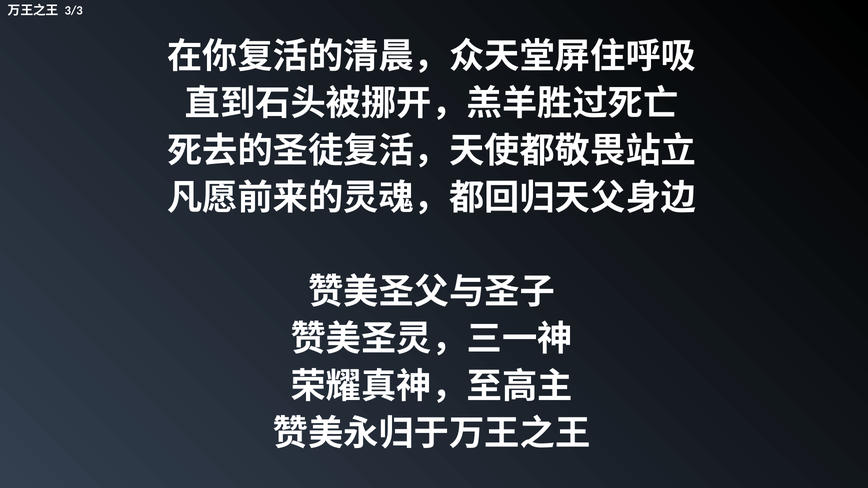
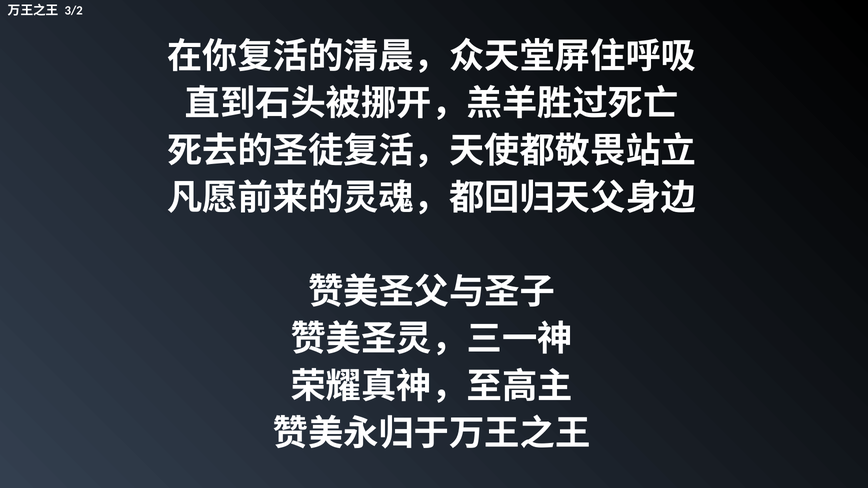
3/3: 3/3 -> 3/2 (74, 11)
